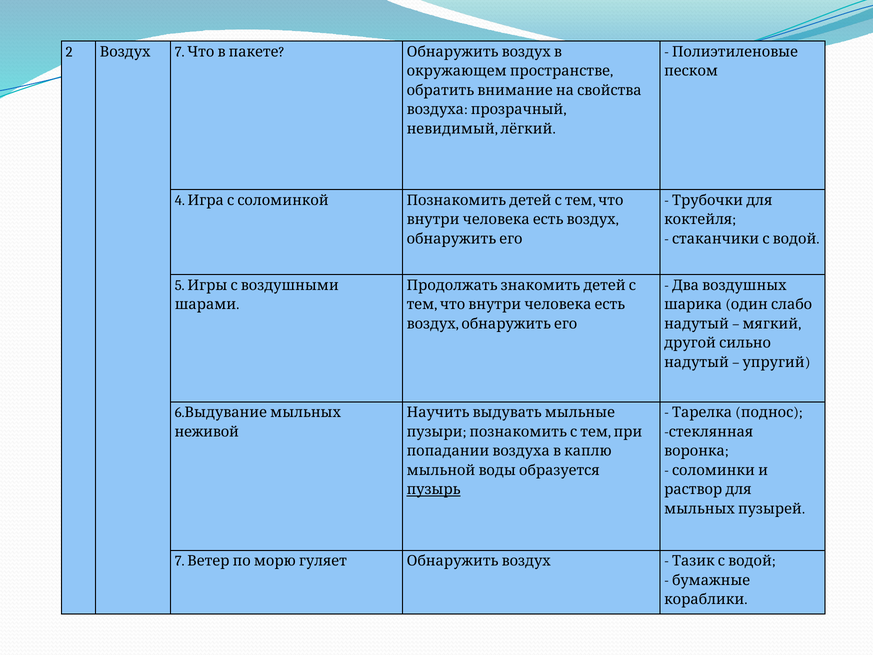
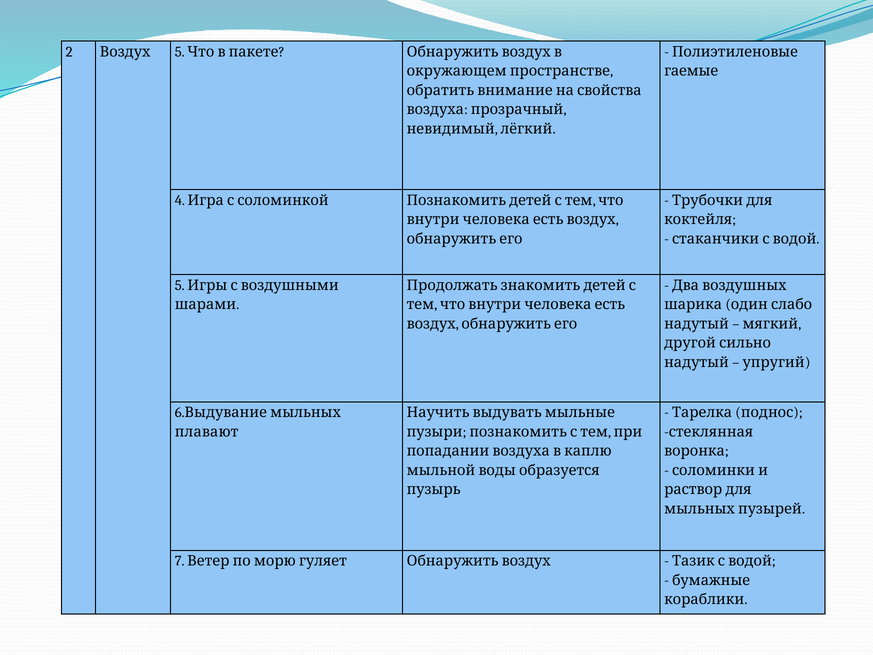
Воздух 7: 7 -> 5 (180, 52)
песком: песком -> гаемые (691, 71)
неживой: неживой -> плавают (207, 432)
пузырь underline: present -> none (434, 489)
